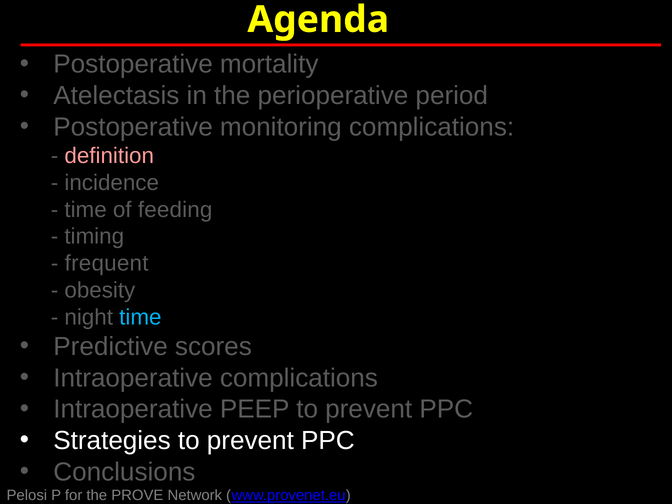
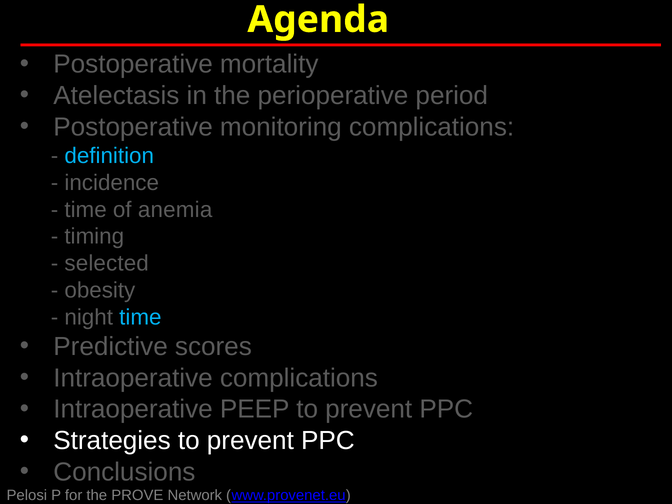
definition colour: pink -> light blue (109, 156)
feeding: feeding -> anemia (175, 210)
frequent: frequent -> selected (107, 263)
